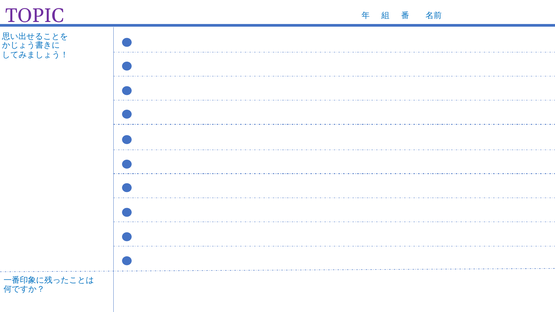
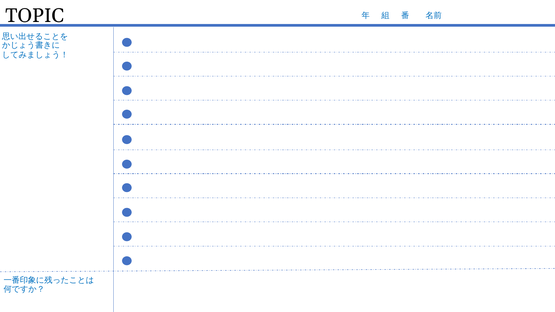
TOPIC colour: purple -> black (35, 16)
